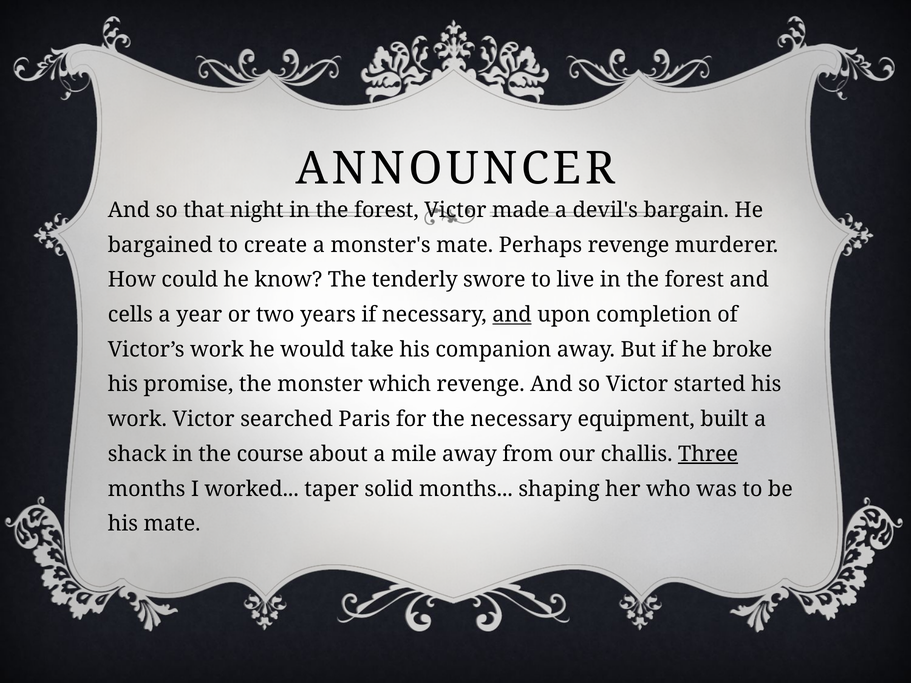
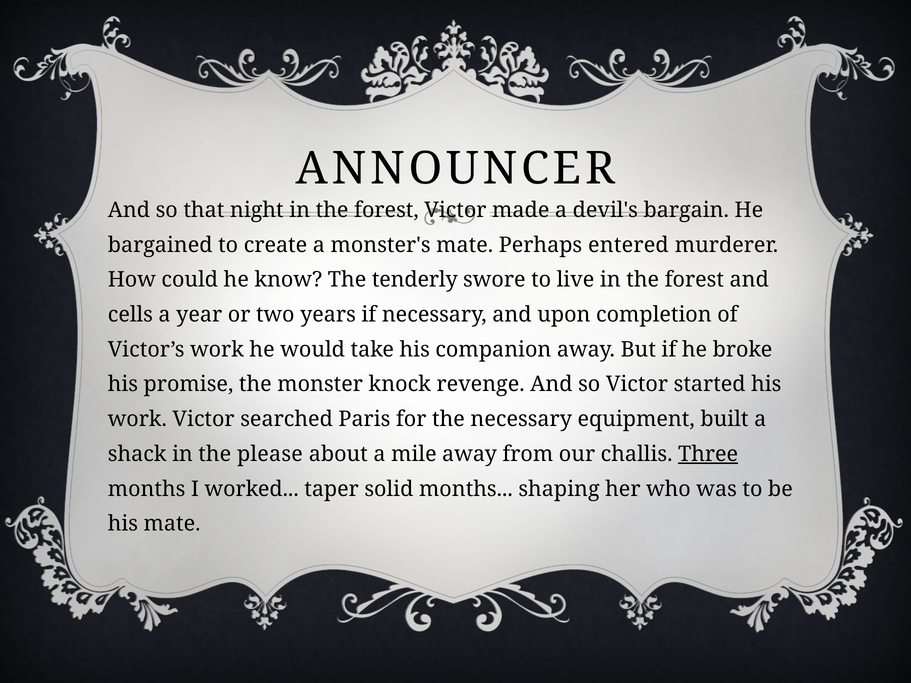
Perhaps revenge: revenge -> entered (628, 245)
and underline: present -> none (512, 315)
which: which -> knock (400, 385)
course: course -> please (270, 454)
